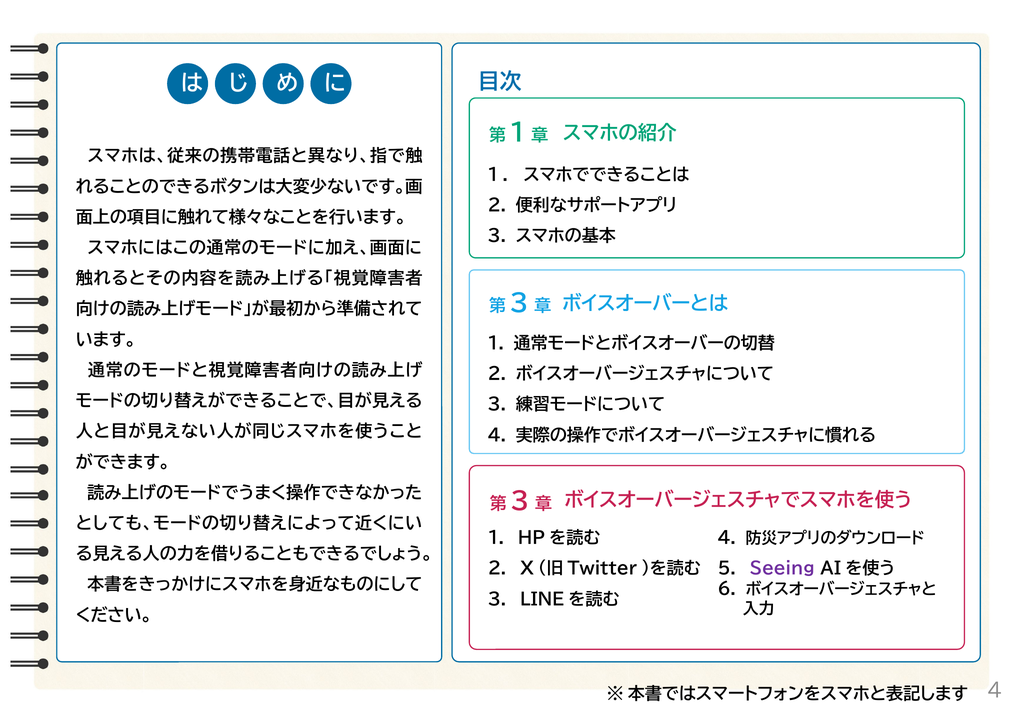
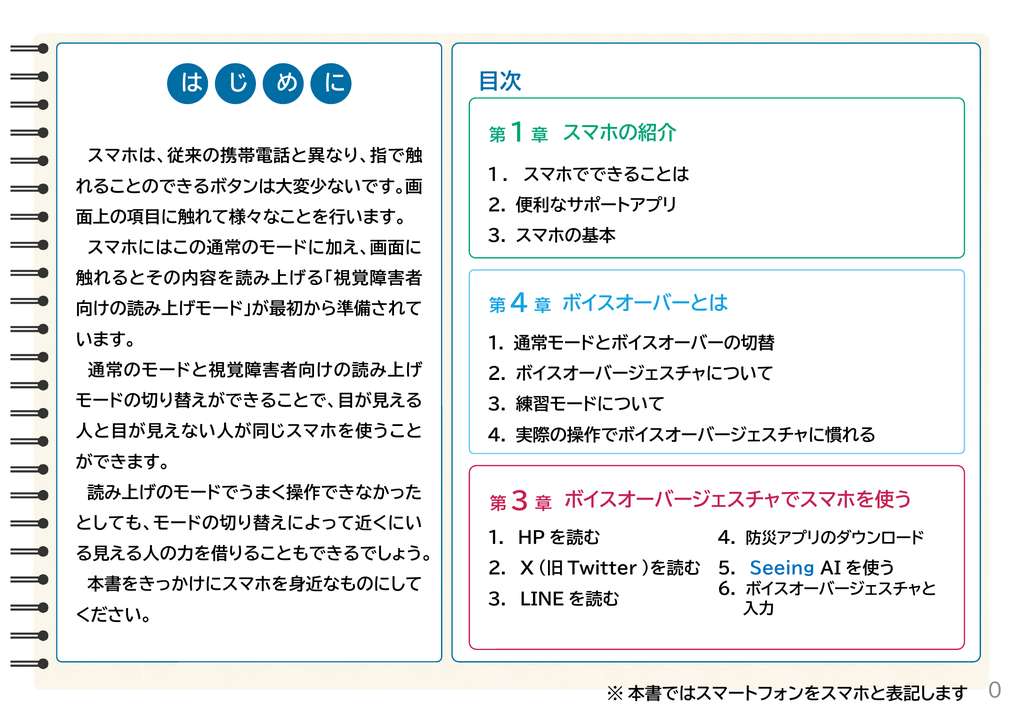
3: 3 -> 4 (519, 304)
Seeing colour: purple -> blue (782, 569)
4: 4 -> 0 (995, 691)
